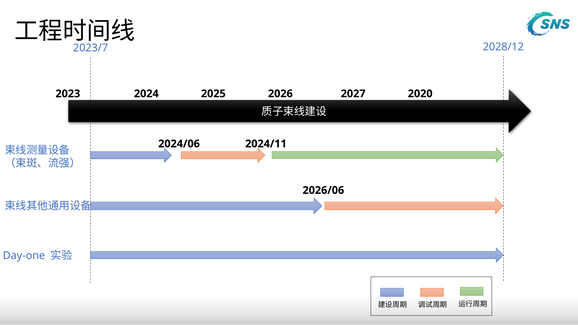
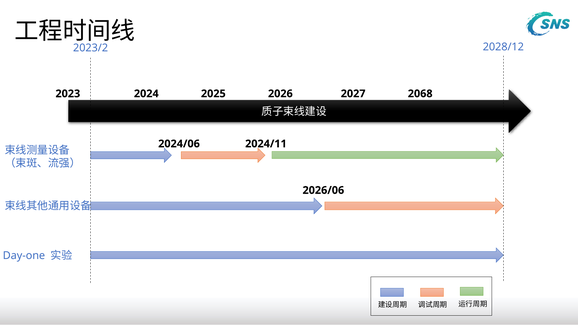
2023/7: 2023/7 -> 2023/2 (91, 48)
2020: 2020 -> 2068 (420, 94)
